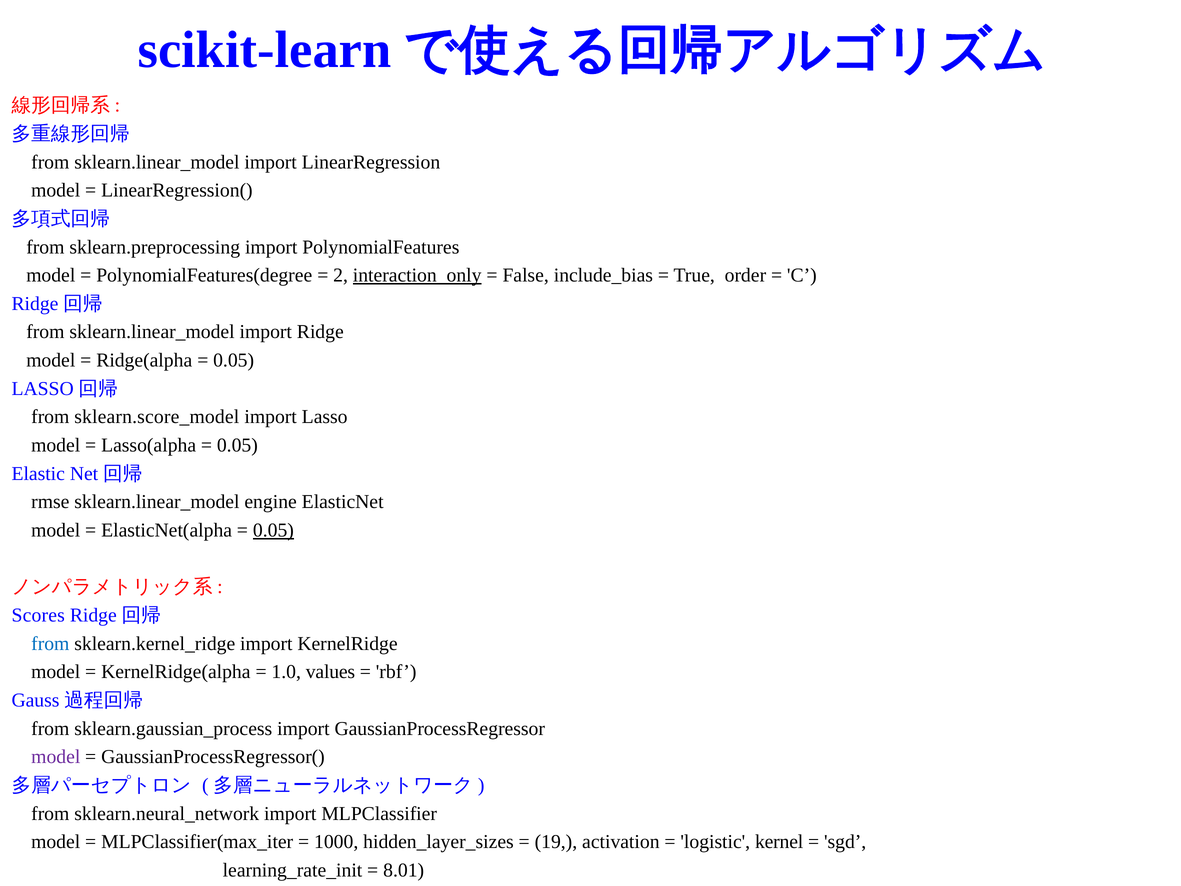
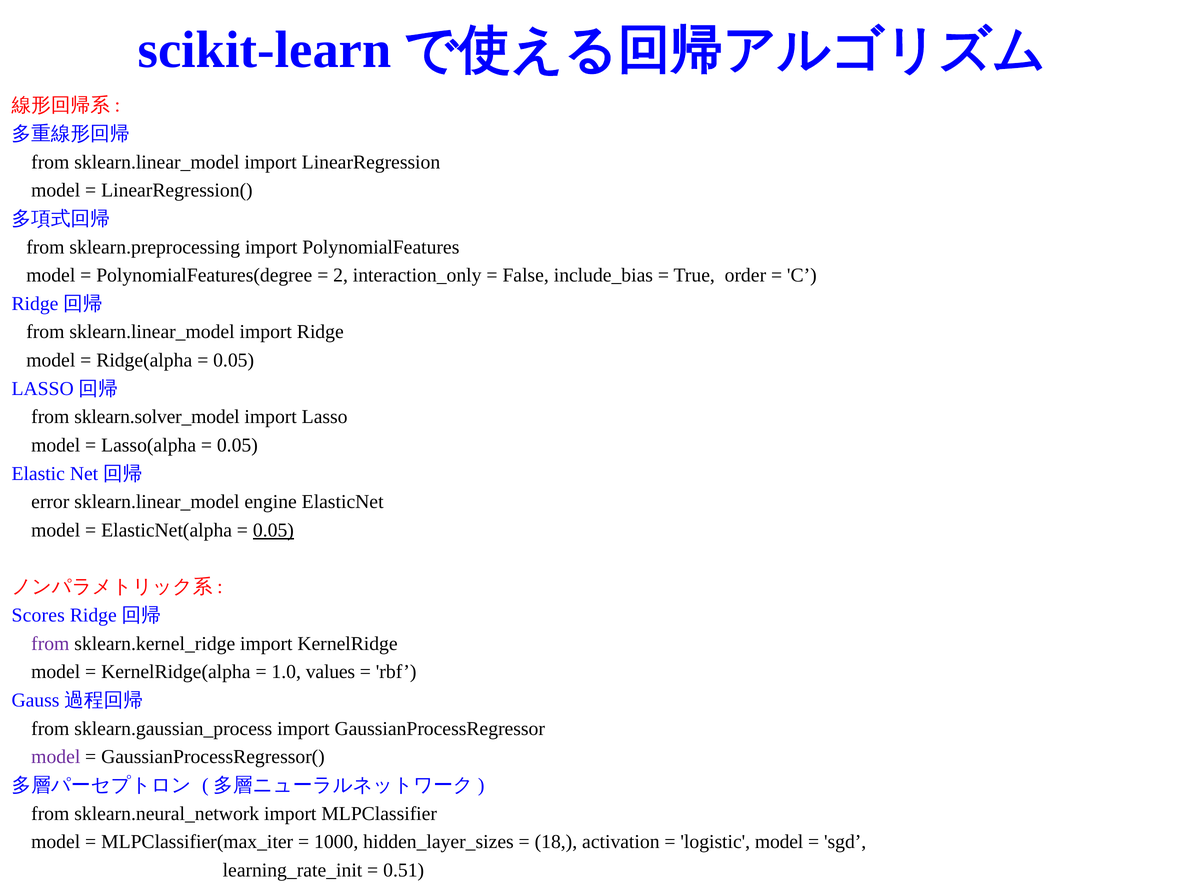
interaction_only underline: present -> none (417, 275)
sklearn.score_model: sklearn.score_model -> sklearn.solver_model (157, 417)
rmse: rmse -> error (50, 502)
from colour: blue -> purple (50, 643)
19: 19 -> 18 (556, 842)
logistic kernel: kernel -> model (779, 842)
8.01: 8.01 -> 0.51 (404, 870)
